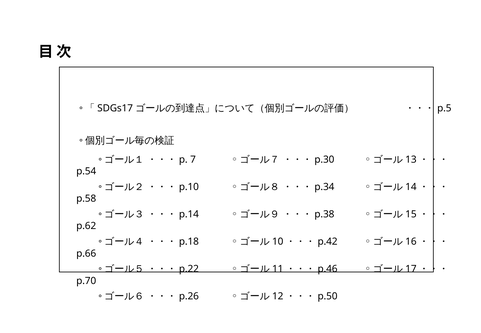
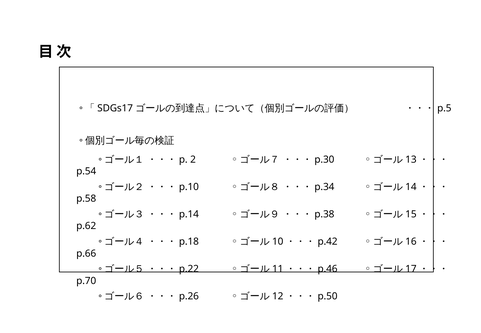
7: 7 -> 2 (193, 159)
